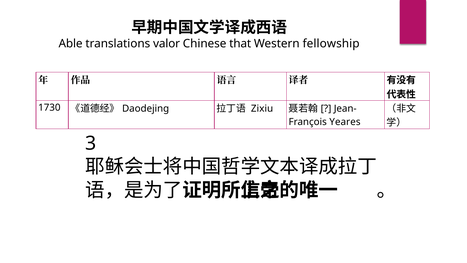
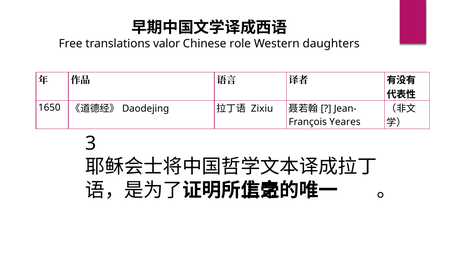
Able: Able -> Free (71, 44)
that: that -> role (240, 44)
fellowship: fellowship -> daughters (331, 44)
1730: 1730 -> 1650 (49, 108)
